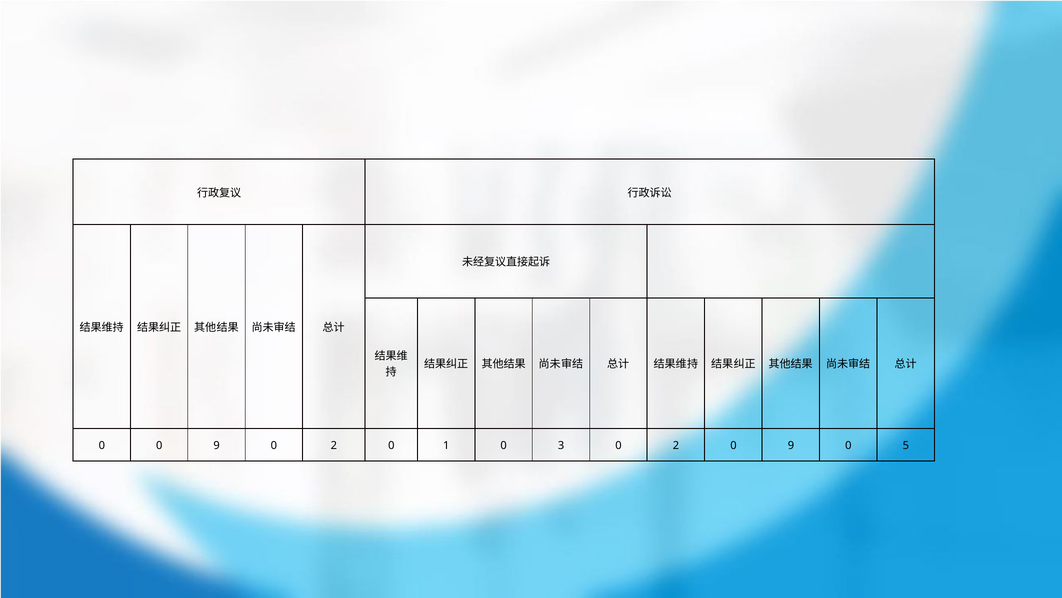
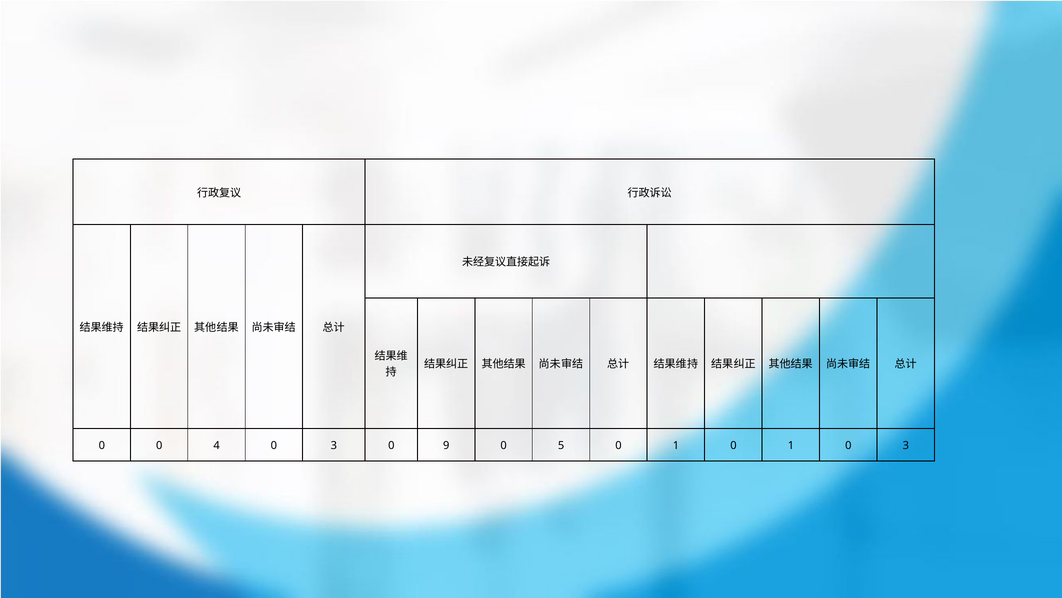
0 0 9: 9 -> 4 (217, 445)
2: 2 -> 3 (334, 445)
1: 1 -> 9 (446, 445)
3: 3 -> 5 (561, 445)
2: 2 -> 1 (676, 445)
9: 9 -> 1 (791, 445)
5: 5 -> 3 (906, 445)
